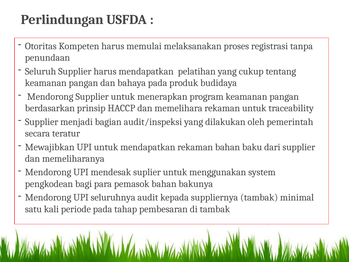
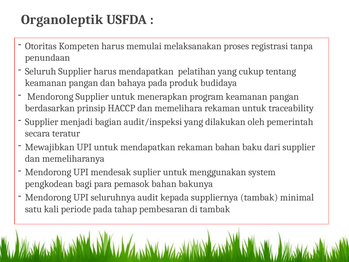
Perlindungan: Perlindungan -> Organoleptik (62, 20)
